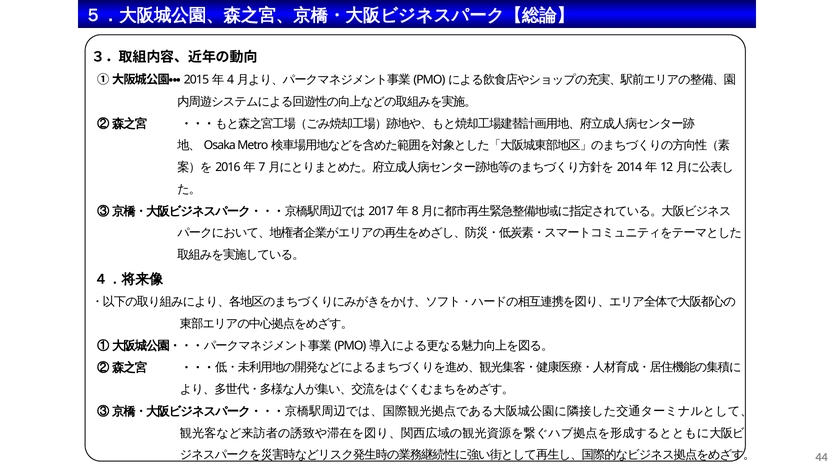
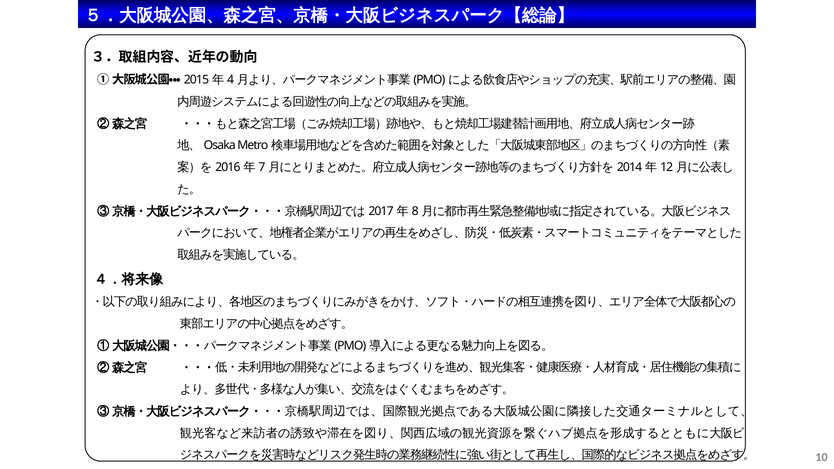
44: 44 -> 10 (822, 457)
